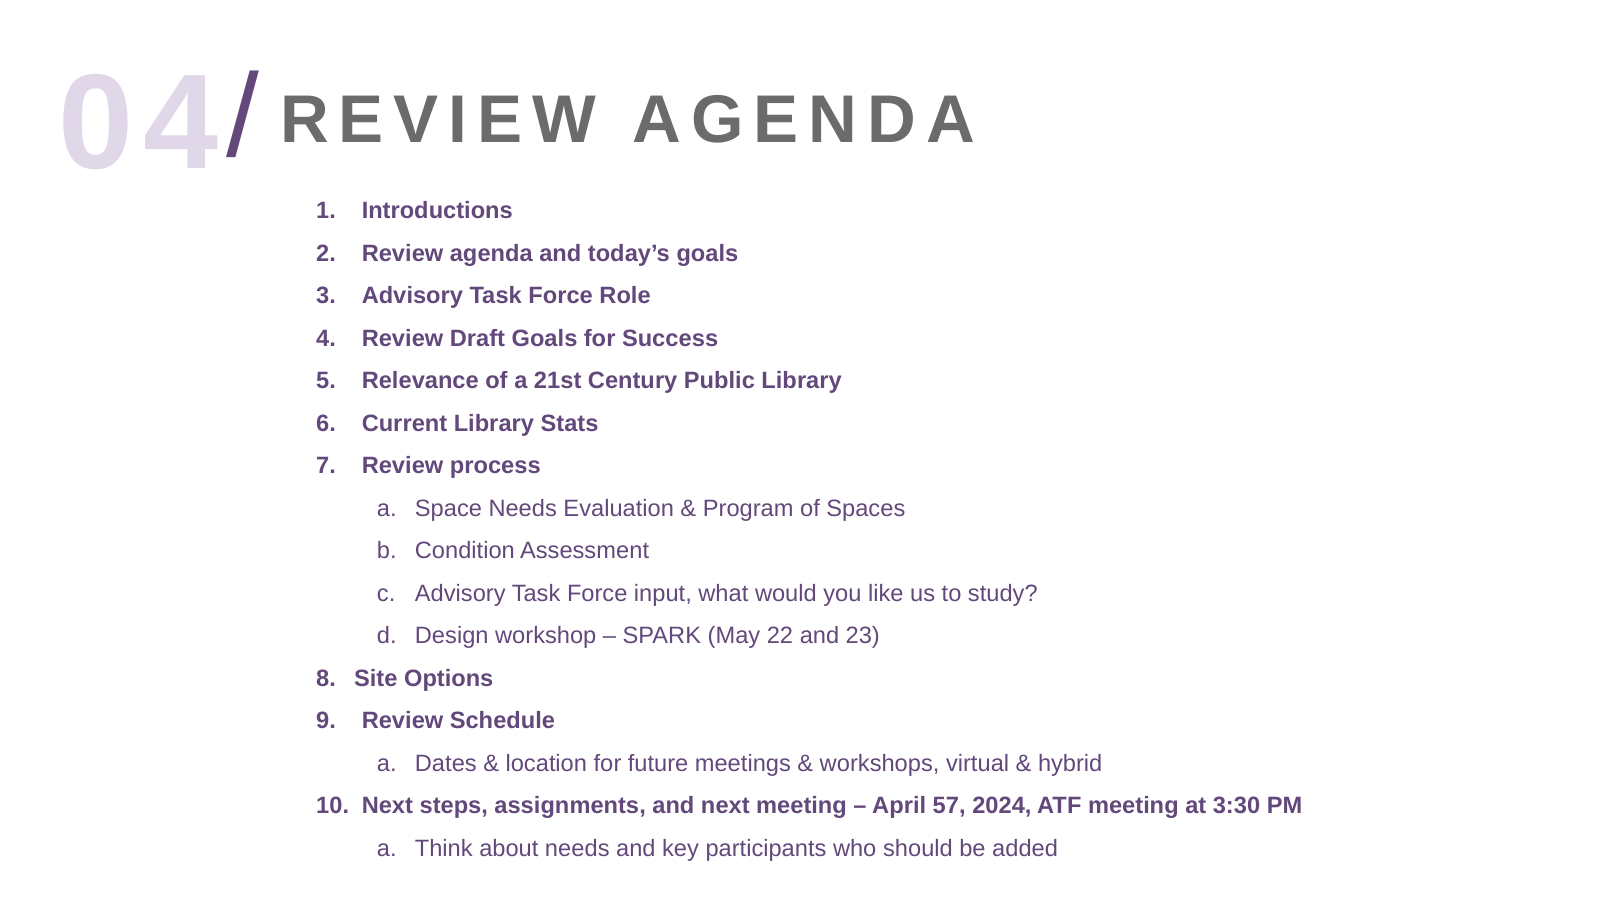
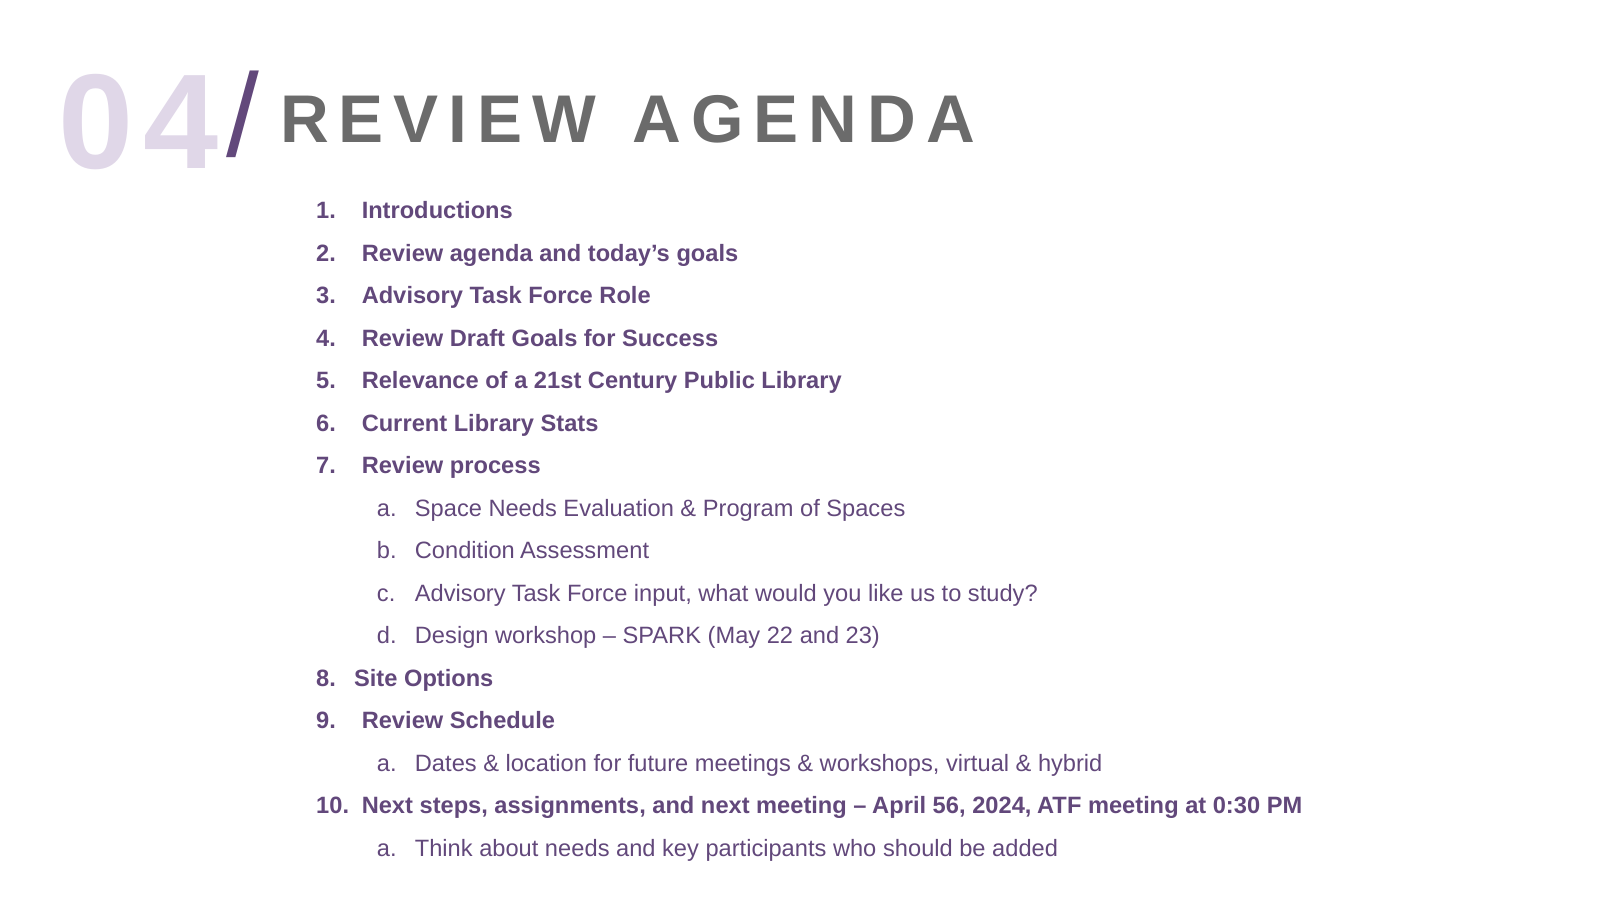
57: 57 -> 56 (949, 806)
3:30: 3:30 -> 0:30 (1237, 806)
